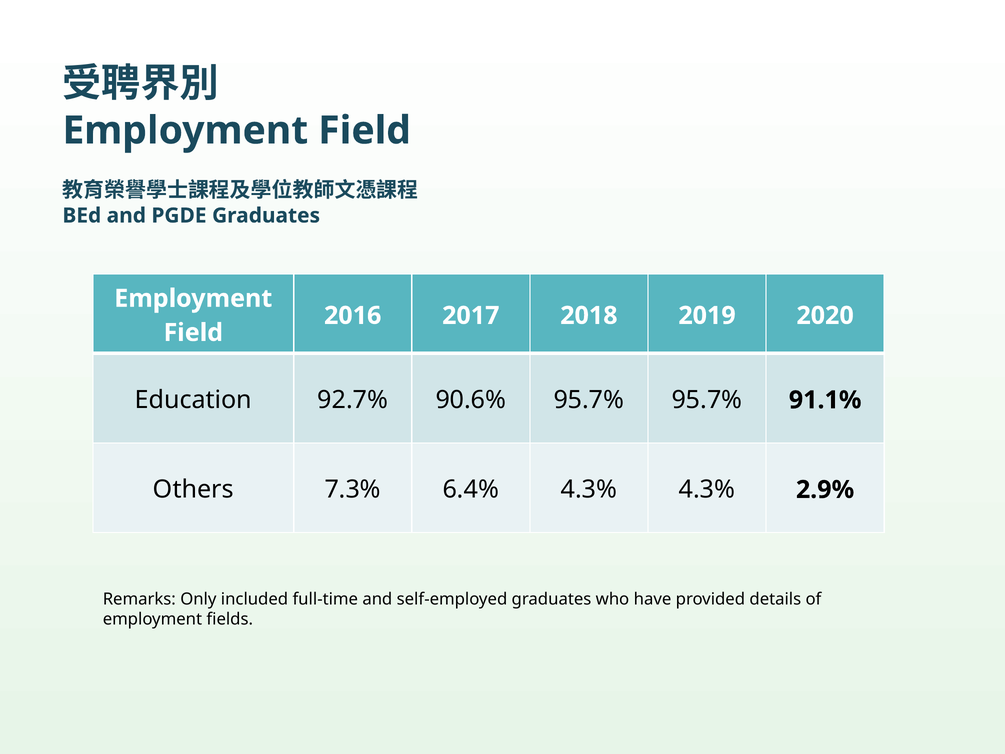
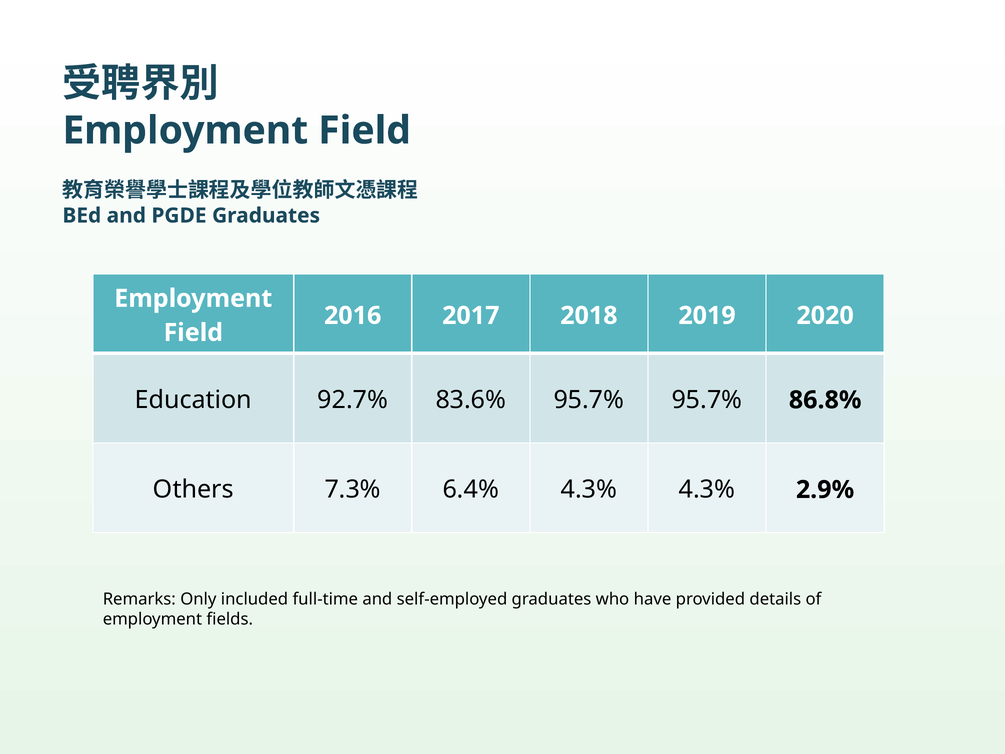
90.6%: 90.6% -> 83.6% (471, 400)
91.1%: 91.1% -> 86.8% (825, 400)
